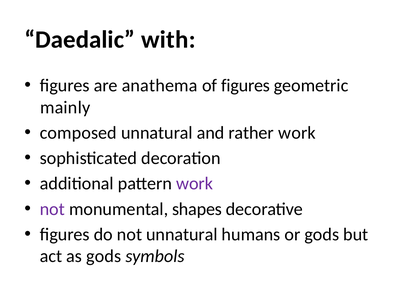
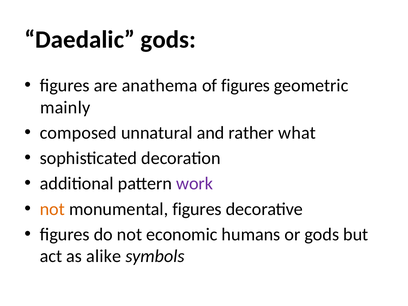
Daedalic with: with -> gods (168, 39)
rather work: work -> what (297, 133)
not colour: purple -> orange (52, 209)
monumental shapes: shapes -> figures (197, 209)
not unnatural: unnatural -> economic (182, 234)
as gods: gods -> alike (104, 256)
